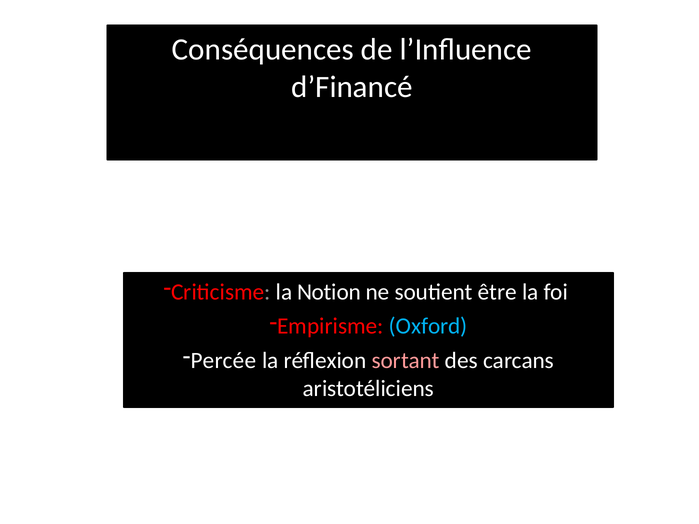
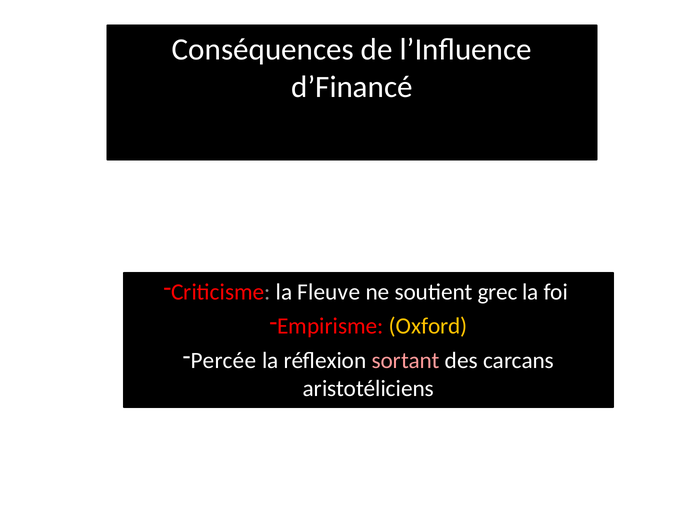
Notion: Notion -> Fleuve (329, 292)
être: être -> grec (497, 292)
Oxford colour: light blue -> yellow (428, 326)
